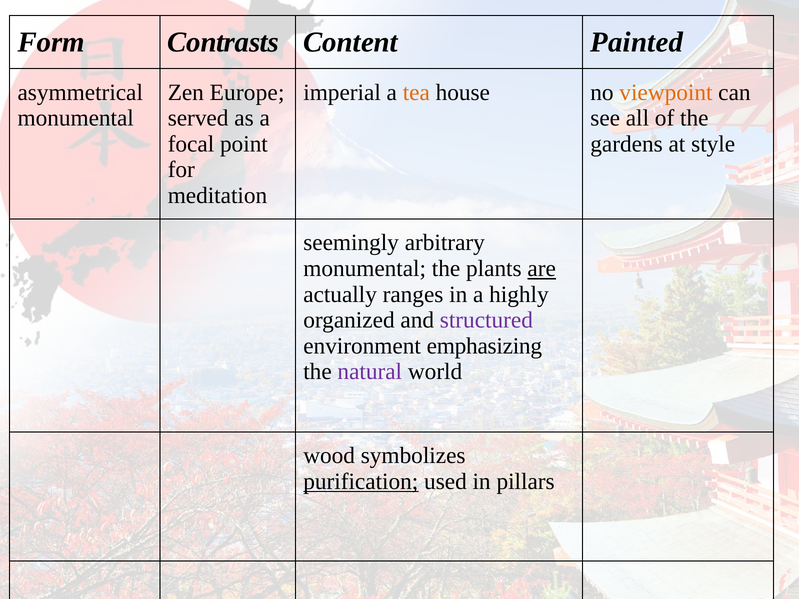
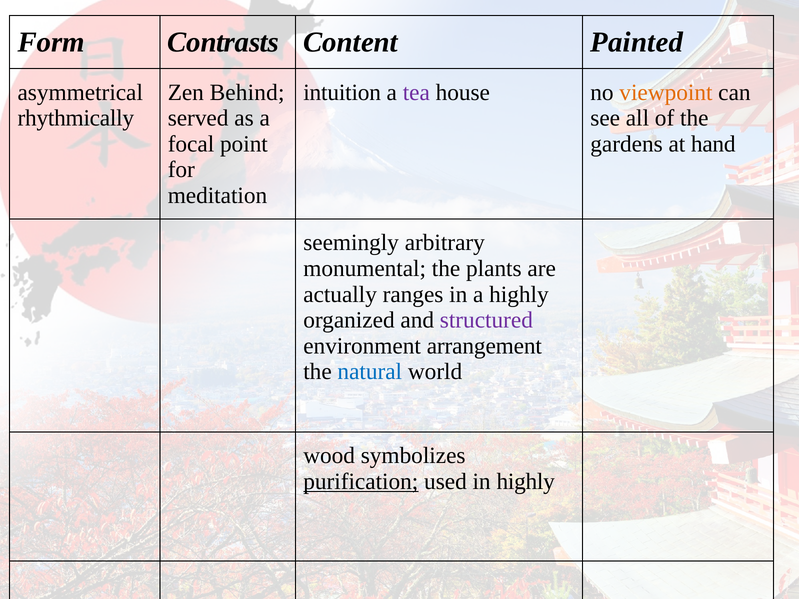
Europe: Europe -> Behind (247, 92)
imperial: imperial -> intuition (342, 92)
tea colour: orange -> purple (416, 92)
monumental: monumental -> rhythmically (76, 118)
style: style -> hand (713, 144)
are underline: present -> none (542, 269)
emphasizing: emphasizing -> arrangement (484, 346)
natural colour: purple -> blue (370, 372)
in pillars: pillars -> highly (526, 482)
